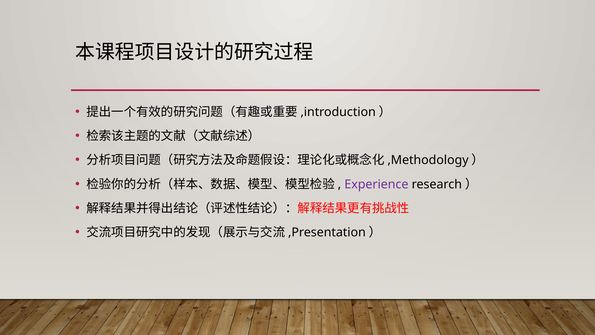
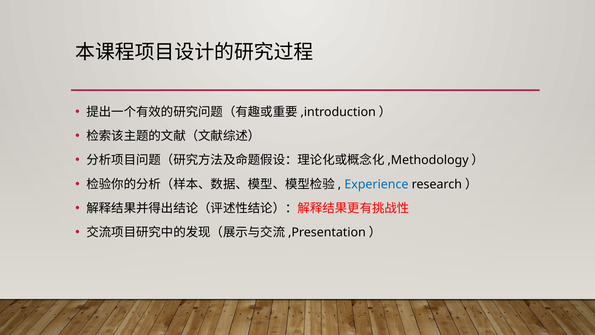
Experience colour: purple -> blue (376, 184)
